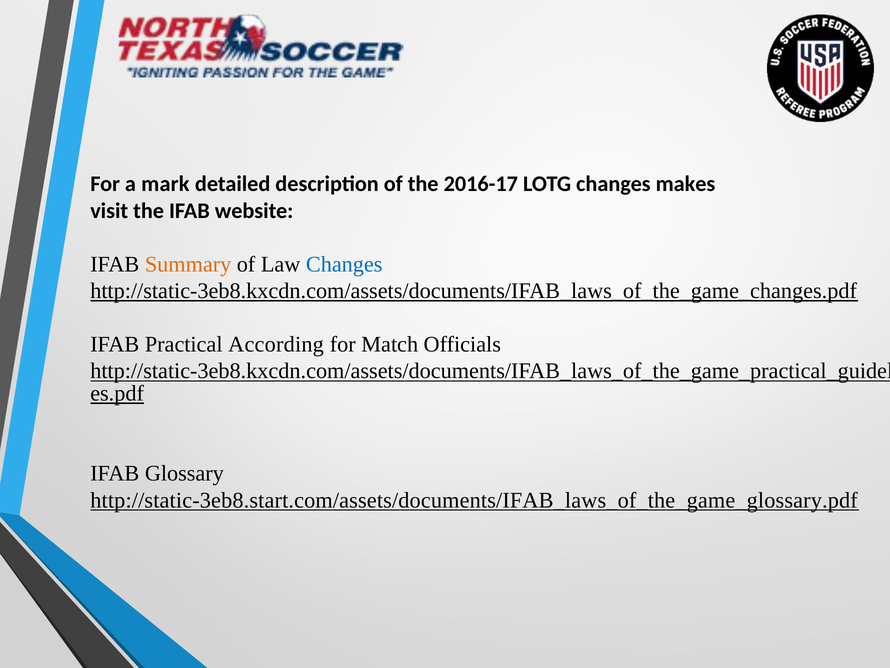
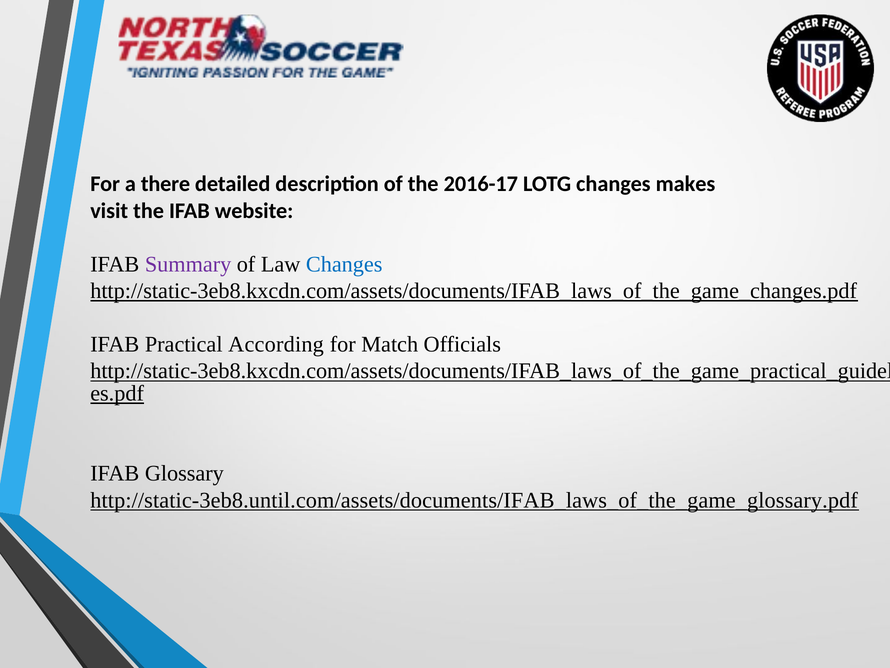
mark: mark -> there (166, 184)
Summary colour: orange -> purple (188, 264)
http://static-3eb8.start.com/assets/documents/IFAB_laws_of_the_game_glossary.pdf: http://static-3eb8.start.com/assets/documents/IFAB_laws_of_the_game_glossary.pdf -> http://static-3eb8.until.com/assets/documents/IFAB_laws_of_the_game_glossary.pdf (474, 500)
